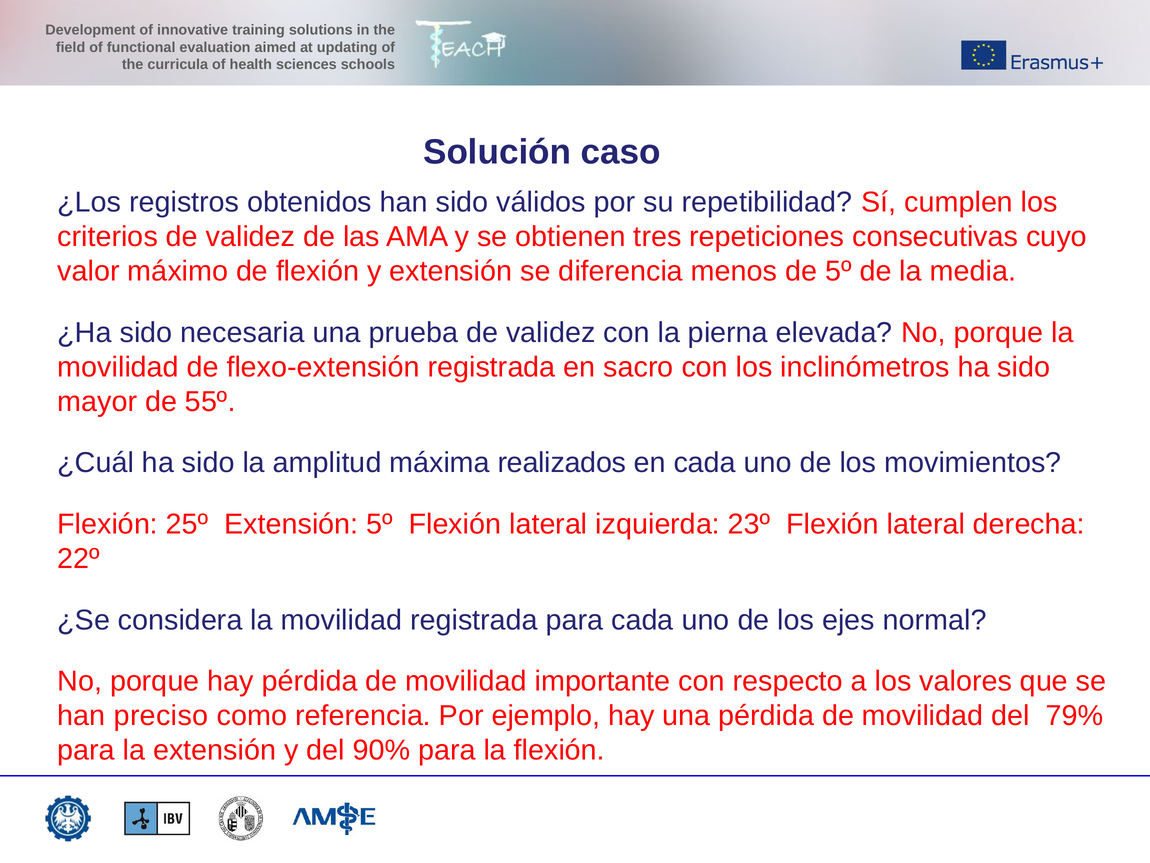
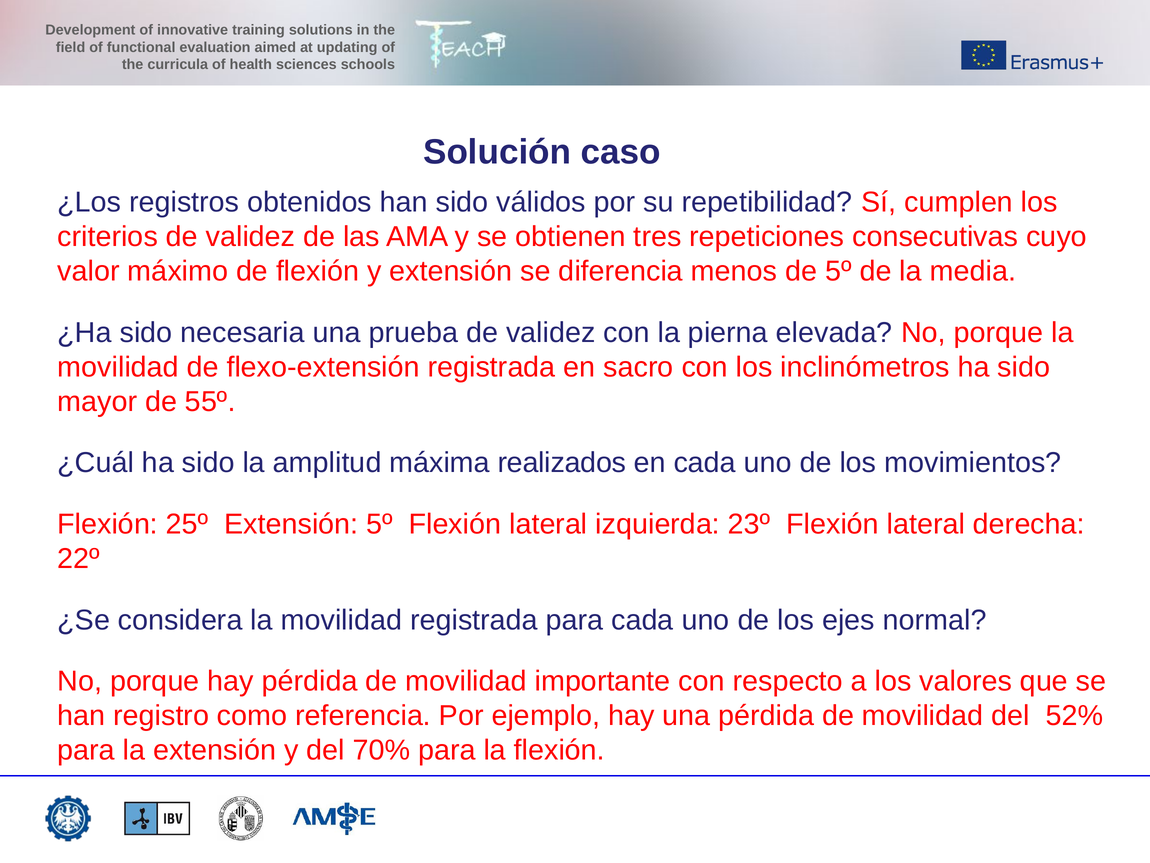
preciso: preciso -> registro (161, 715)
79%: 79% -> 52% (1074, 715)
90%: 90% -> 70% (381, 750)
